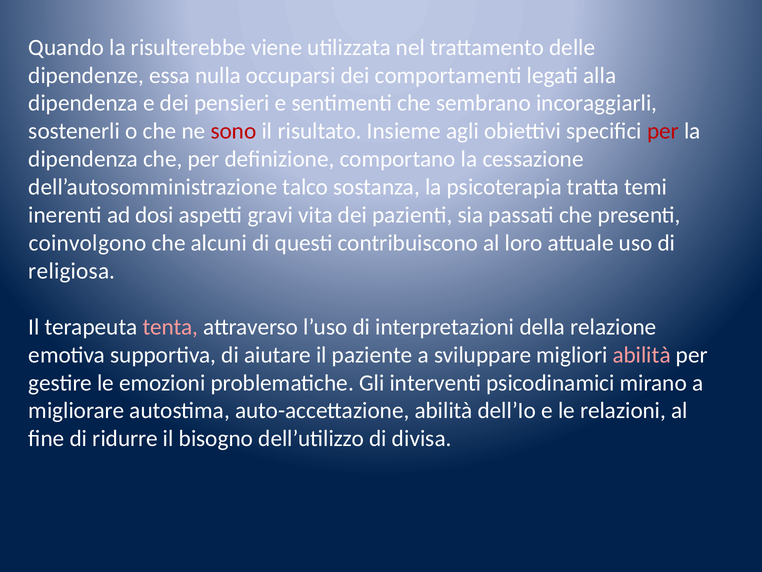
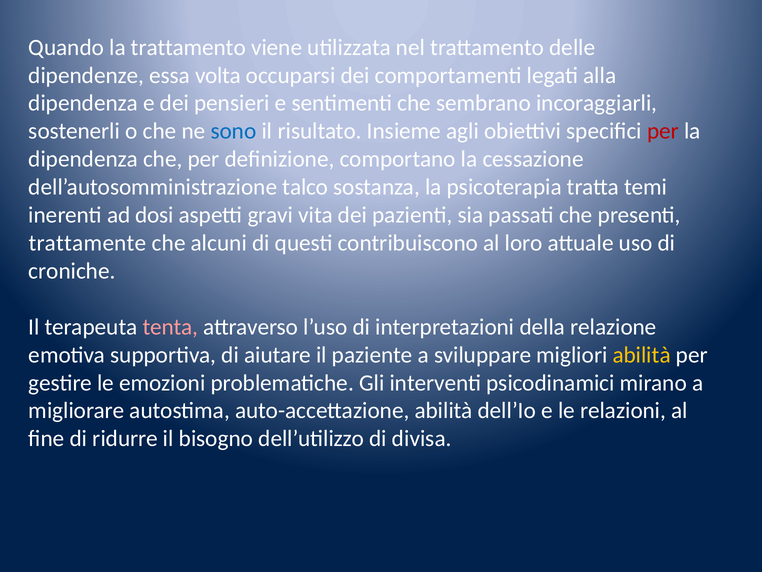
la risulterebbe: risulterebbe -> trattamento (188, 47)
nulla: nulla -> volta (218, 75)
sono colour: red -> blue (234, 131)
coinvolgono: coinvolgono -> trattamente (88, 243)
religiosa: religiosa -> croniche (72, 271)
abilità colour: pink -> yellow (642, 355)
